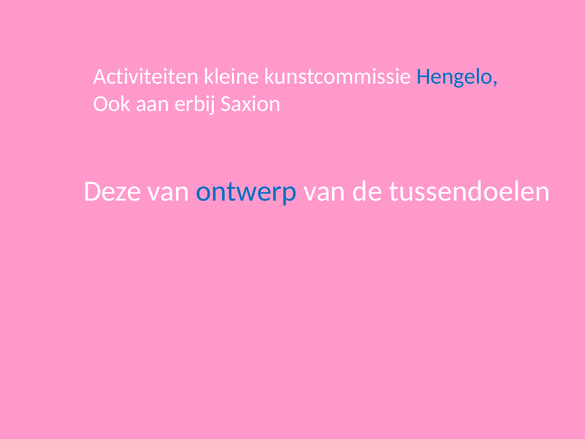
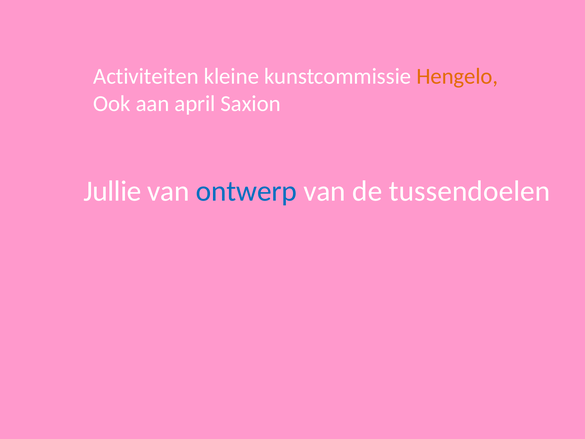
Hengelo colour: blue -> orange (457, 76)
erbij: erbij -> april (195, 104)
Deze: Deze -> Jullie (112, 191)
